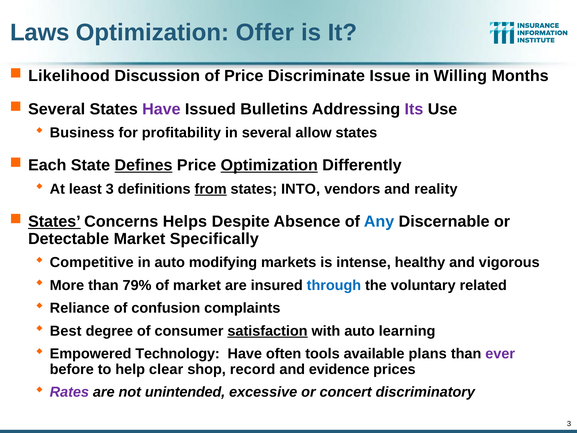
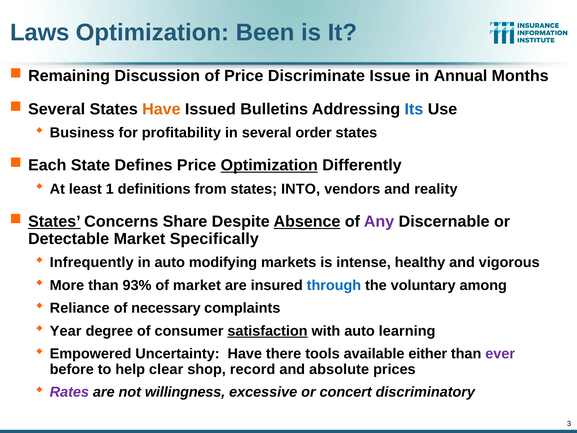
Offer: Offer -> Been (265, 33)
Likelihood: Likelihood -> Remaining (69, 76)
Willing: Willing -> Annual (460, 76)
Have colour: purple -> orange (161, 109)
Its colour: purple -> blue (414, 109)
allow: allow -> order (314, 133)
Defines underline: present -> none (144, 165)
least 3: 3 -> 1 (110, 189)
from underline: present -> none (211, 189)
Helps: Helps -> Share (185, 221)
Absence underline: none -> present (307, 221)
Any colour: blue -> purple (379, 221)
Competitive: Competitive -> Infrequently (92, 262)
79%: 79% -> 93% (137, 285)
related: related -> among (483, 285)
confusion: confusion -> necessary (166, 308)
Best: Best -> Year (66, 331)
Technology: Technology -> Uncertainty (177, 354)
often: often -> there (284, 354)
plans: plans -> either (428, 354)
evidence: evidence -> absolute (339, 369)
unintended: unintended -> willingness (185, 392)
